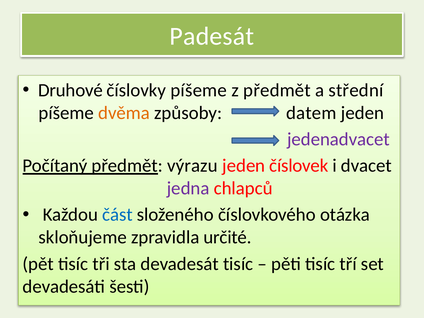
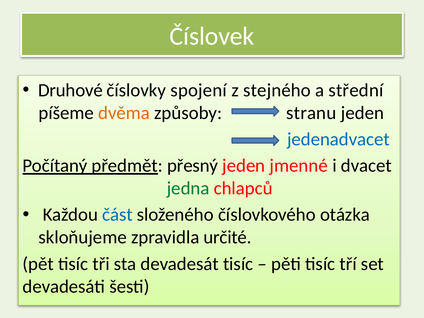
Padesát: Padesát -> Číslovek (212, 36)
číslovky píšeme: píšeme -> spojení (199, 90)
z předmět: předmět -> stejného (277, 90)
datem: datem -> stranu (311, 113)
jedenadvacet colour: purple -> blue (338, 139)
výrazu: výrazu -> přesný (193, 166)
číslovek: číslovek -> jmenné (299, 166)
jedna colour: purple -> green (188, 188)
